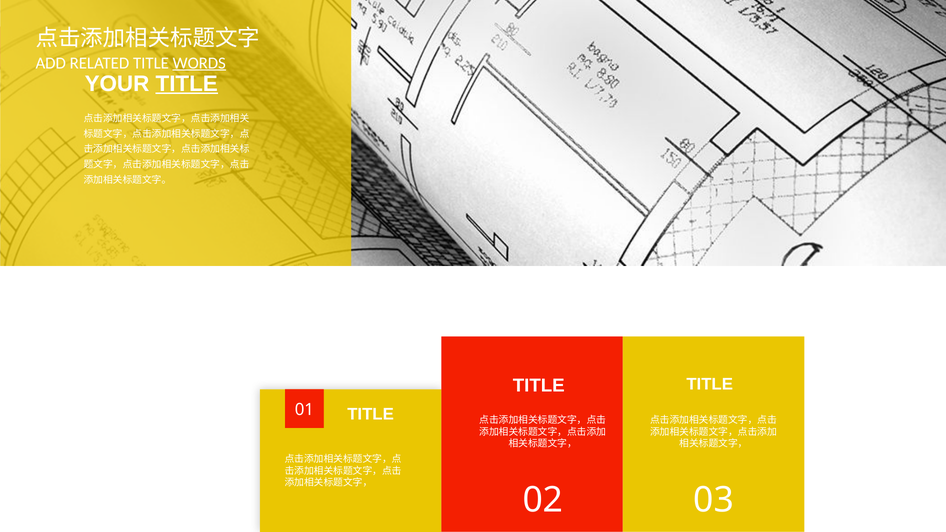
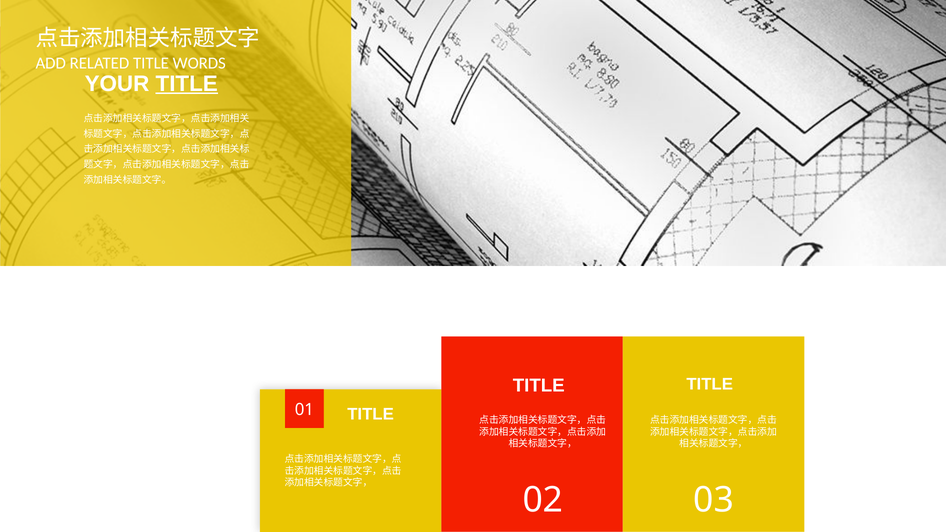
WORDS underline: present -> none (199, 63)
